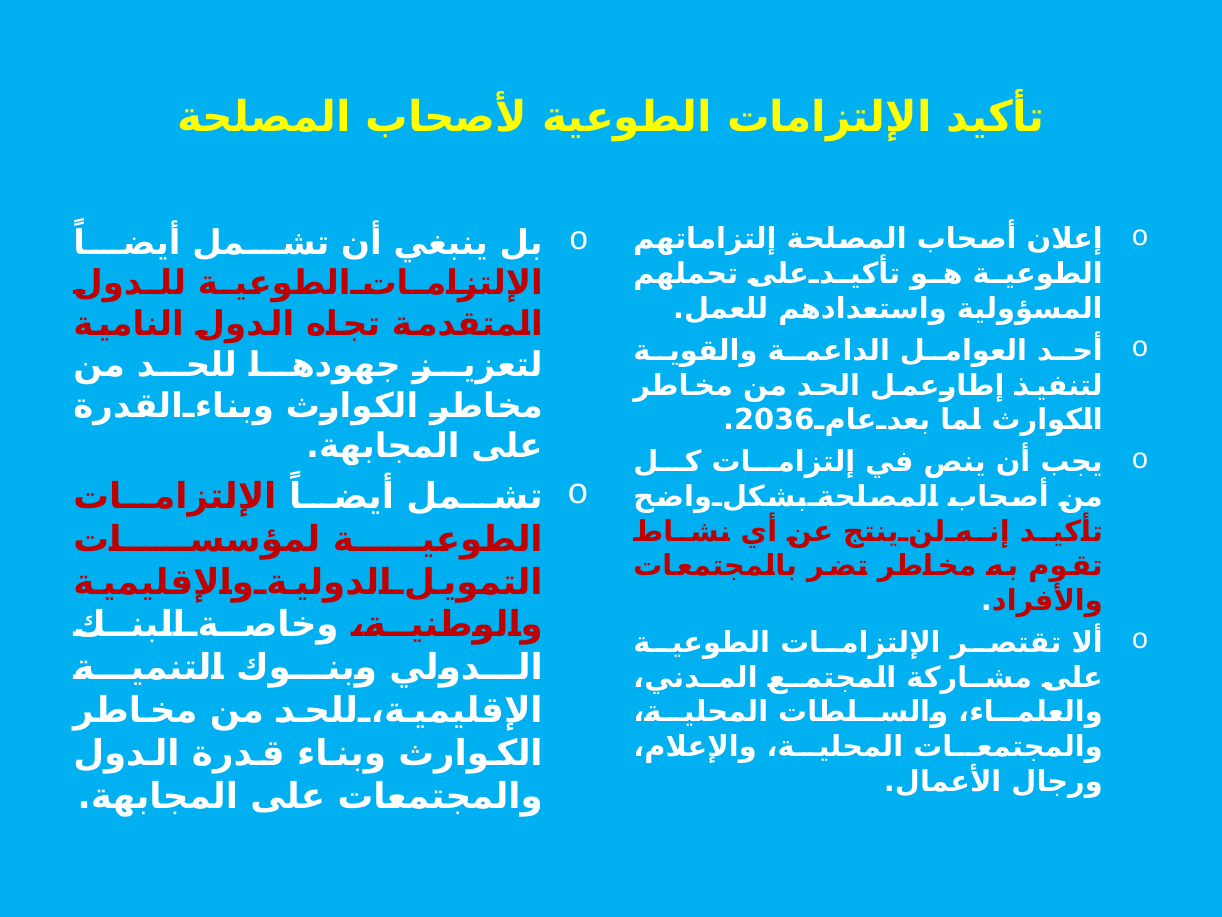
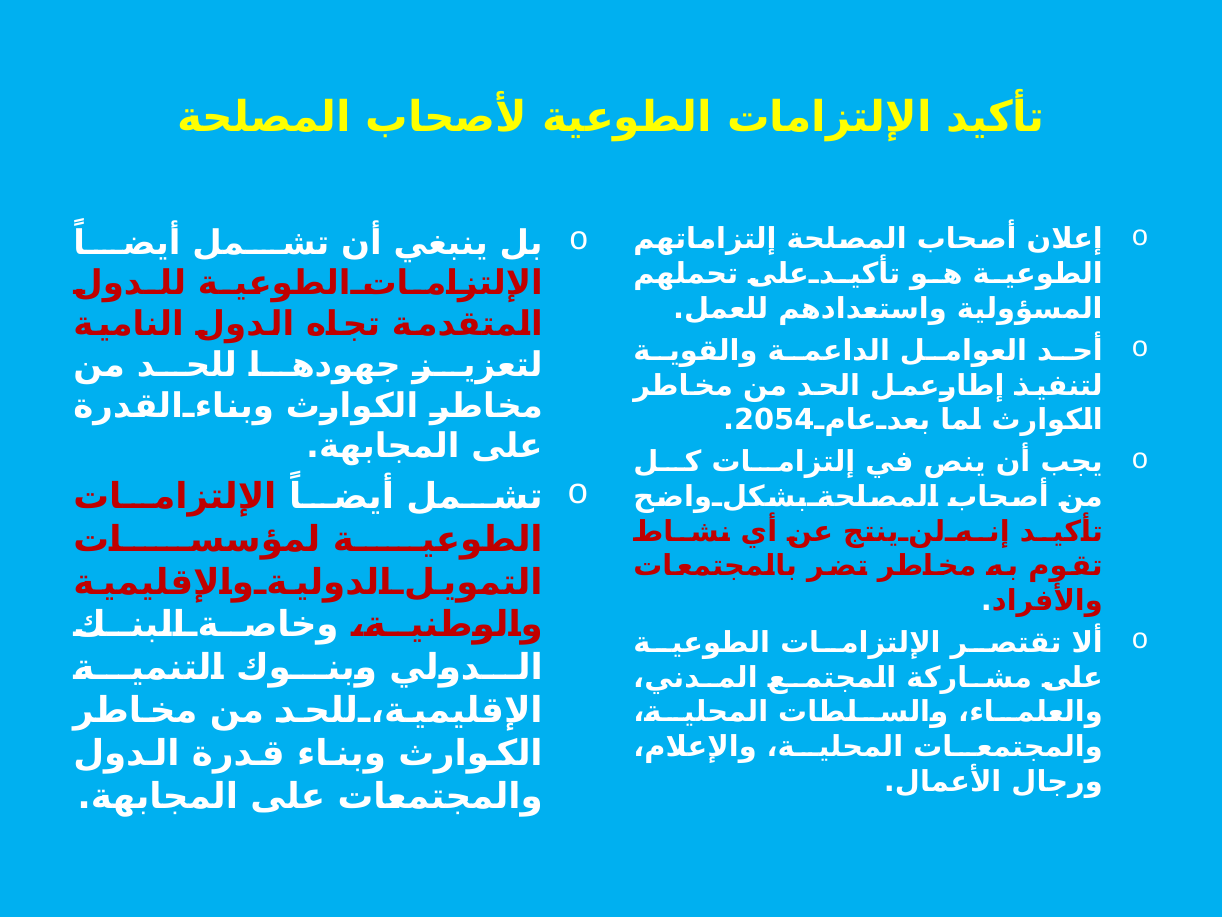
2036: 2036 -> 2054 (774, 420)
